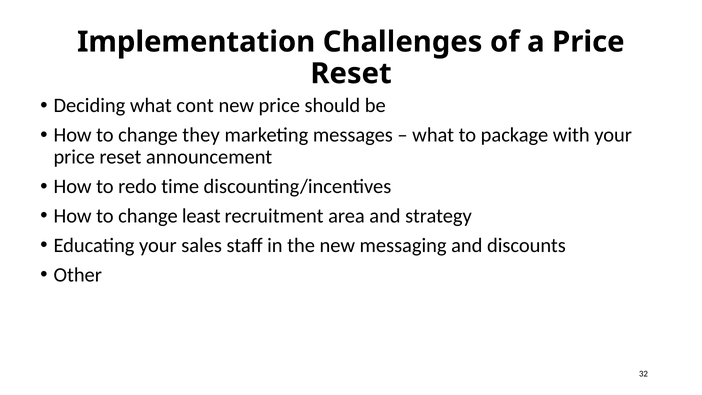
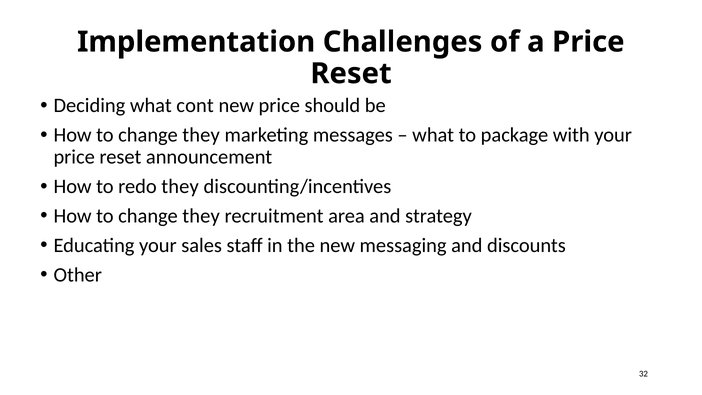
redo time: time -> they (180, 187)
least: least -> they (201, 216)
